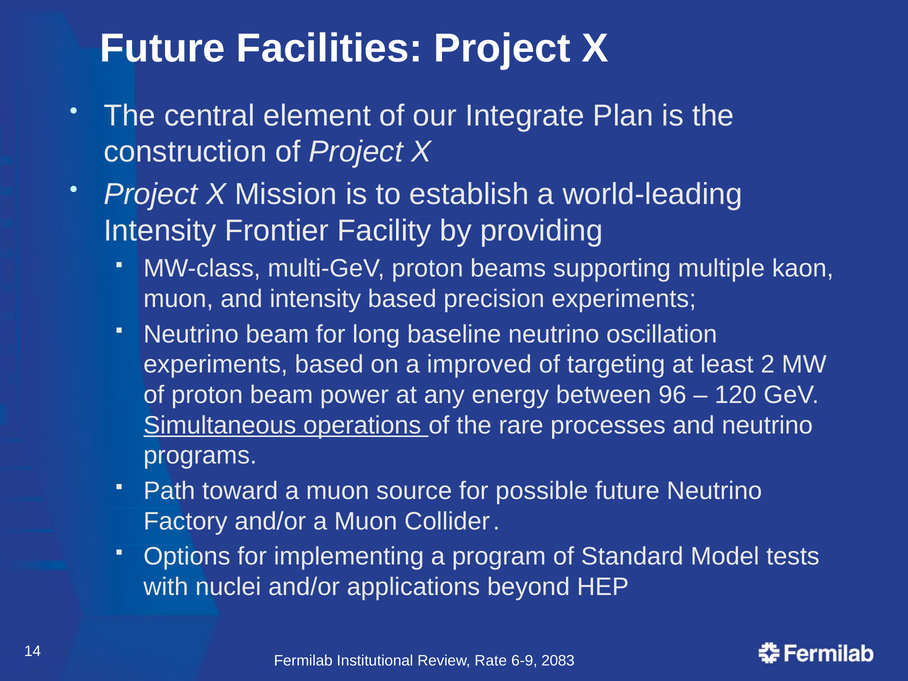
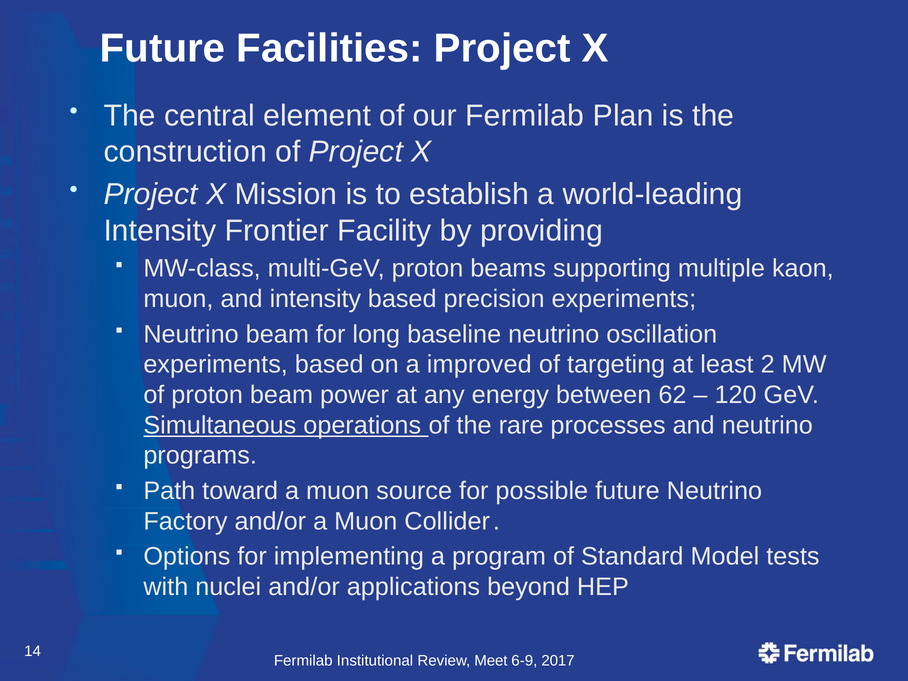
our Integrate: Integrate -> Fermilab (525, 116)
96: 96 -> 62 (672, 395)
Rate: Rate -> Meet (491, 661)
2083: 2083 -> 2017 (558, 661)
